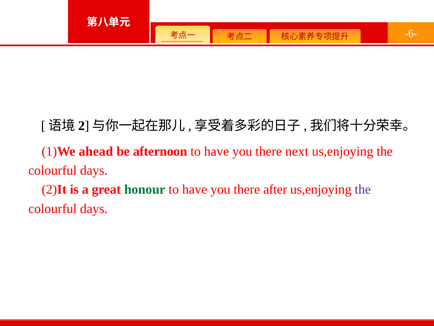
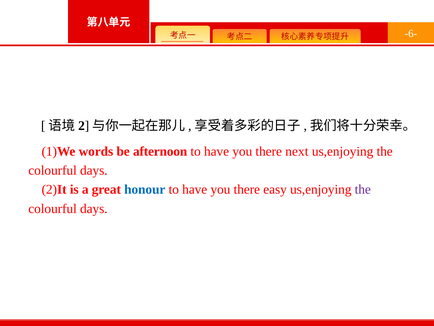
ahead: ahead -> words (96, 151)
honour colour: green -> blue (145, 189)
after: after -> easy (275, 189)
